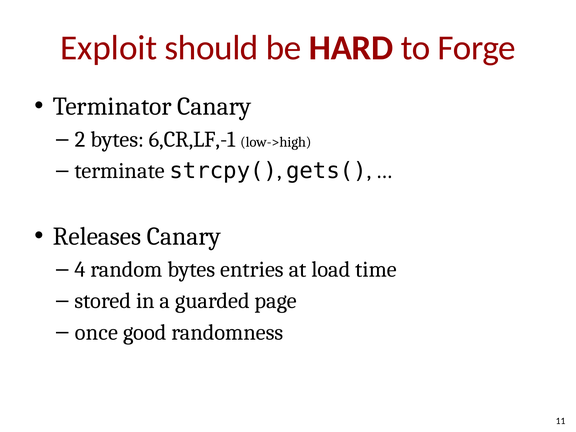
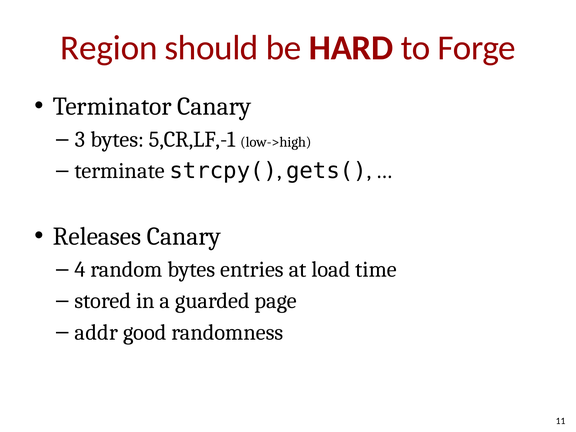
Exploit: Exploit -> Region (109, 48)
2: 2 -> 3 (80, 140)
6,CR,LF,-1: 6,CR,LF,-1 -> 5,CR,LF,-1 (192, 140)
once: once -> addr (96, 332)
